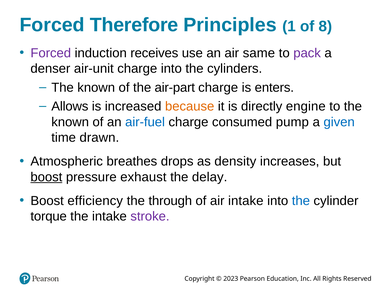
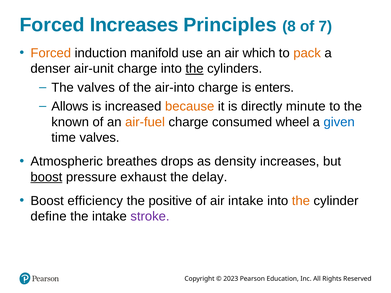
Forced Therefore: Therefore -> Increases (134, 25)
1: 1 -> 8 (289, 26)
8: 8 -> 7 (325, 26)
Forced colour: purple -> orange (51, 53)
receives: receives -> manifold (154, 53)
same: same -> which (259, 53)
pack colour: purple -> orange (307, 53)
the underline: none -> present (194, 69)
known: known -> valves (96, 88)
air-part: air-part -> air-into (175, 88)
engine: engine -> minute (306, 107)
air-fuel colour: blue -> orange (145, 122)
pump: pump -> wheel (292, 122)
time drawn: drawn -> valves (99, 138)
through: through -> positive (170, 201)
the colour: blue -> orange (301, 201)
torque: torque -> define (49, 217)
